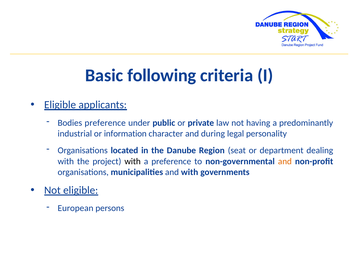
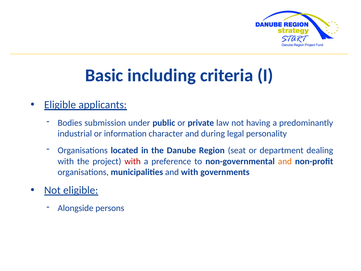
following: following -> including (162, 75)
Bodies preference: preference -> submission (105, 123)
with colour: black -> red (133, 161)
European: European -> Alongside (76, 208)
